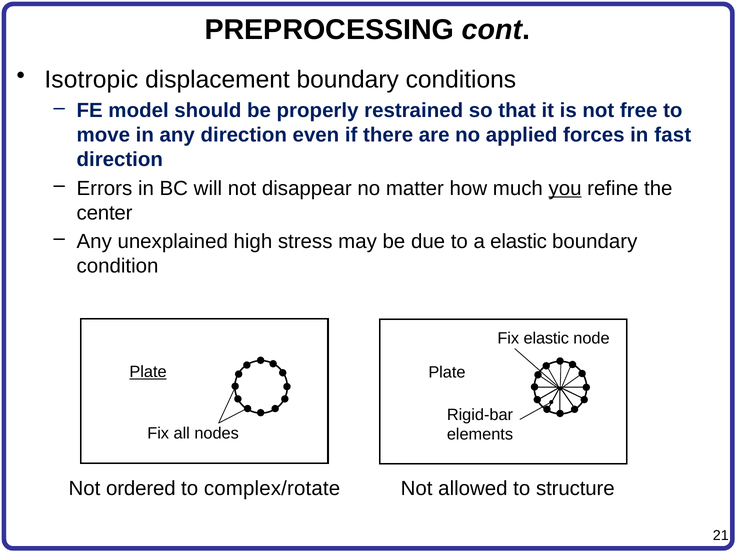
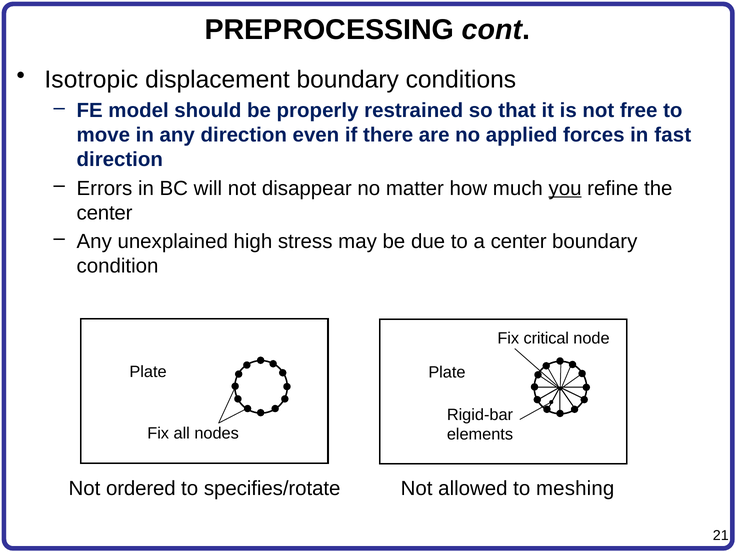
a elastic: elastic -> center (519, 241)
Fix elastic: elastic -> critical (546, 339)
Plate underline: present -> none (148, 372)
complex/rotate: complex/rotate -> specifies/rotate (272, 489)
structure: structure -> meshing (575, 489)
